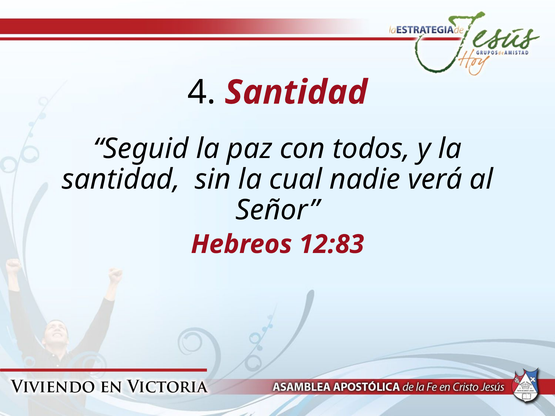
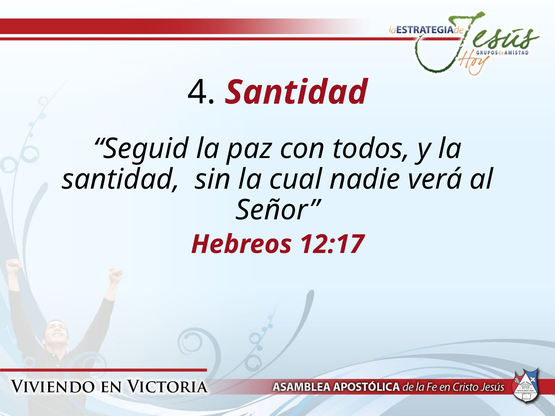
12:83: 12:83 -> 12:17 (331, 244)
